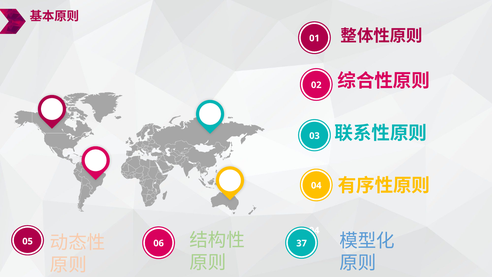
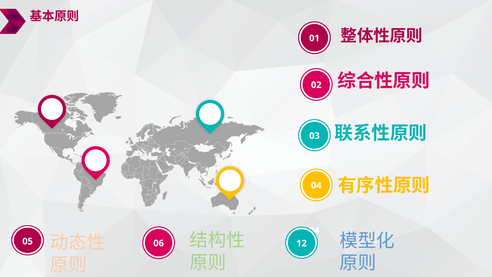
37: 37 -> 12 (302, 243)
